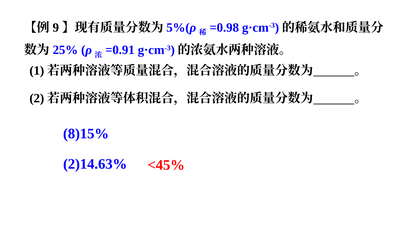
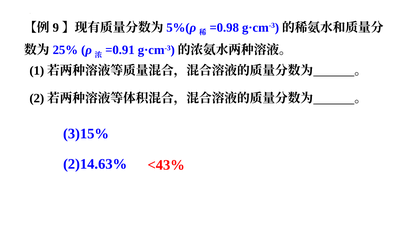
8)15%: 8)15% -> 3)15% (86, 134)
<45%: <45% -> <43% (166, 165)
